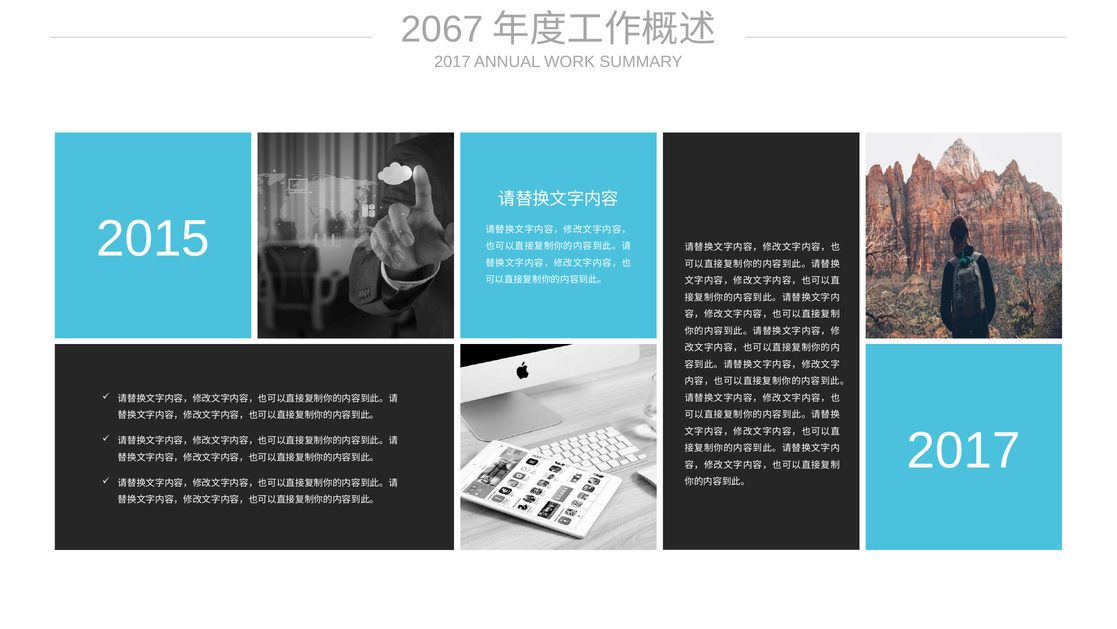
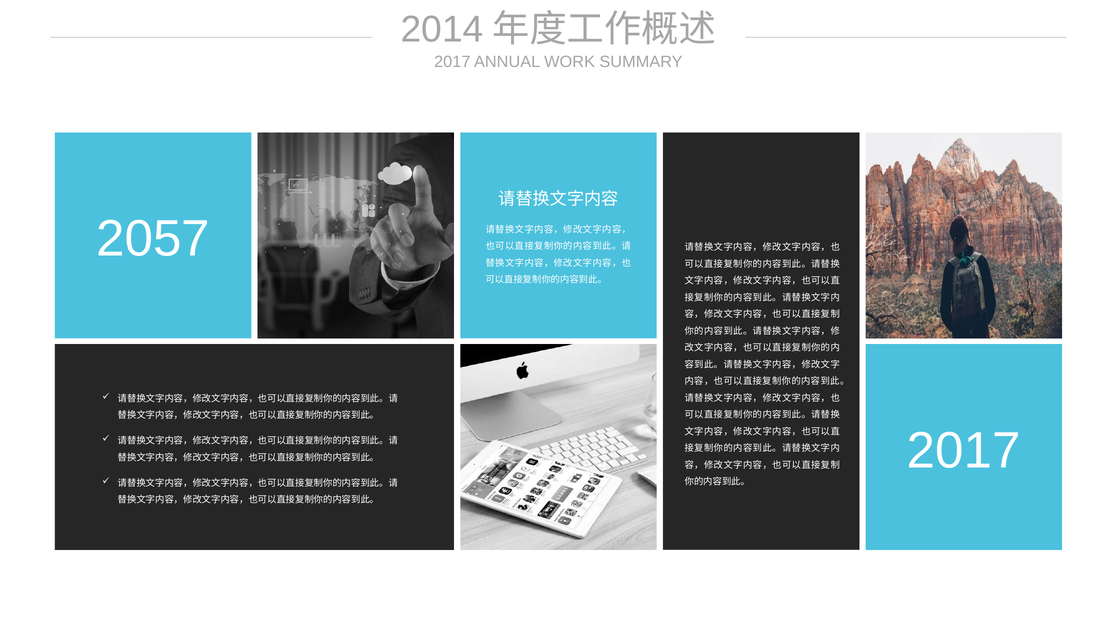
2067: 2067 -> 2014 (442, 29)
2015: 2015 -> 2057 (153, 239)
